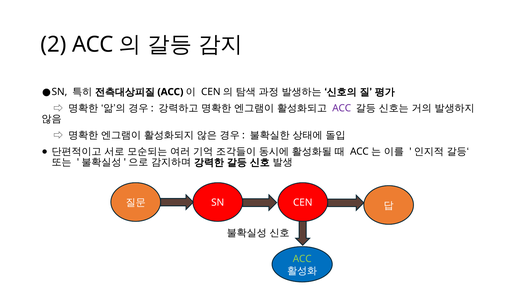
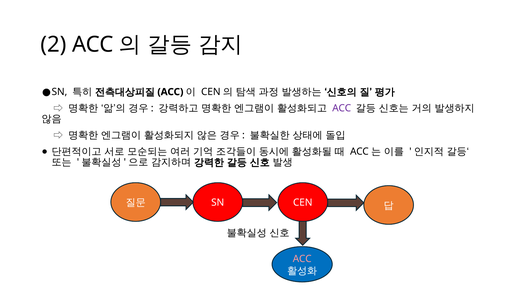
ACC colour: light green -> pink (302, 259)
